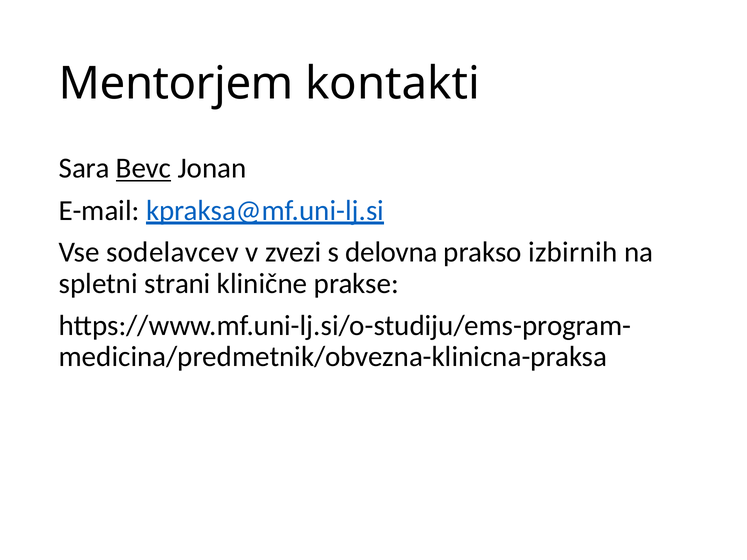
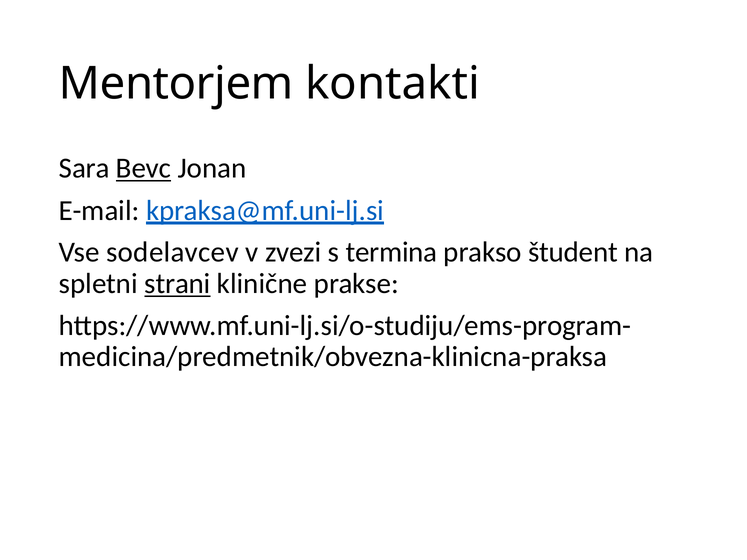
delovna: delovna -> termina (392, 252)
izbirnih: izbirnih -> študent (573, 252)
strani underline: none -> present (178, 284)
